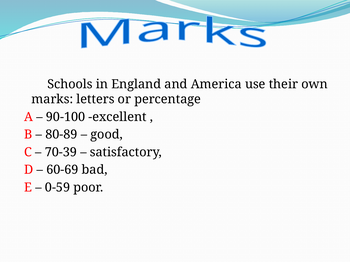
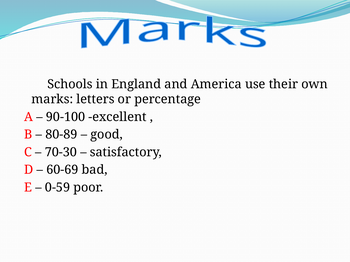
70-39: 70-39 -> 70-30 (61, 152)
